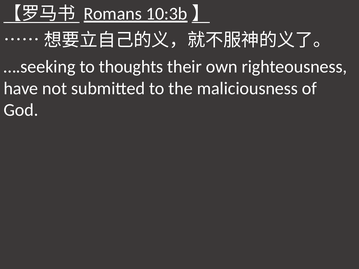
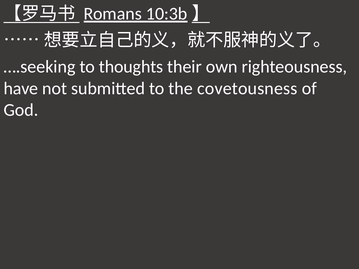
maliciousness: maliciousness -> covetousness (247, 88)
